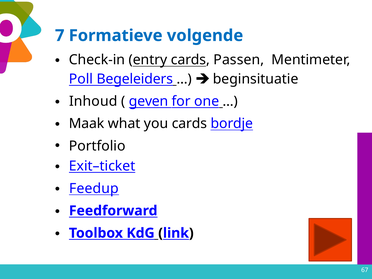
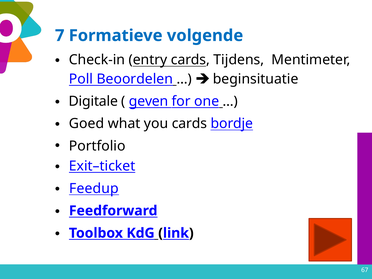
Passen: Passen -> Tijdens (239, 60)
Begeleiders: Begeleiders -> Beoordelen (135, 79)
Inhoud: Inhoud -> Digitale (93, 101)
Maak: Maak -> Goed (87, 124)
